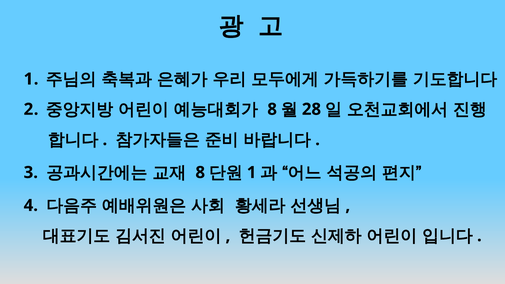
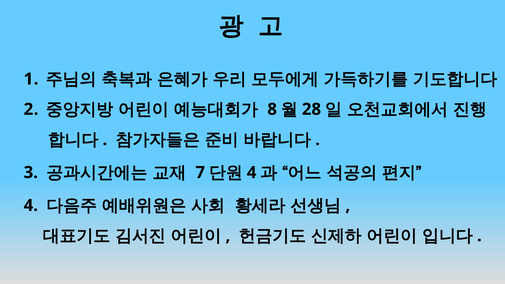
8: 8 -> 7 (200, 173)
1: 1 -> 4 (252, 173)
